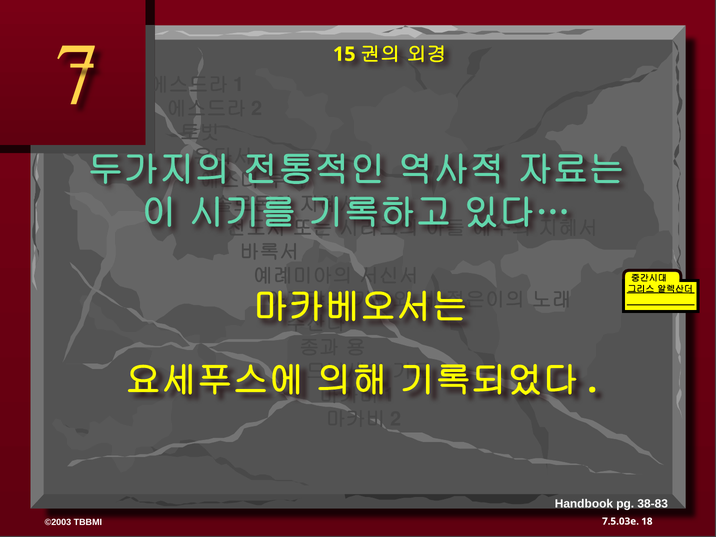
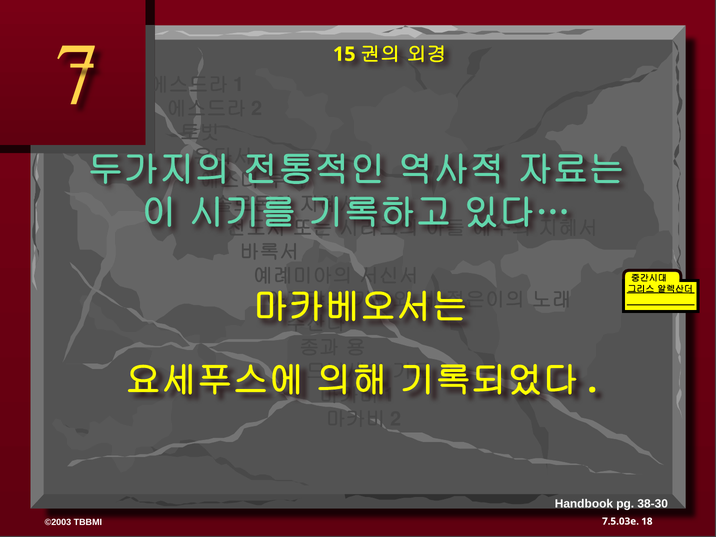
38-83: 38-83 -> 38-30 (653, 504)
